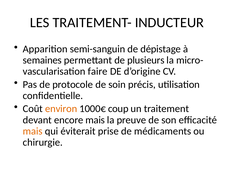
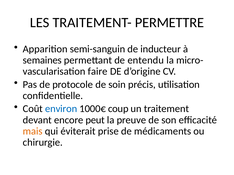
INDUCTEUR: INDUCTEUR -> PERMETTRE (169, 23)
dépistage: dépistage -> inducteur (161, 49)
plusieurs: plusieurs -> entendu (146, 60)
environ colour: orange -> blue (61, 109)
encore mais: mais -> peut (95, 120)
